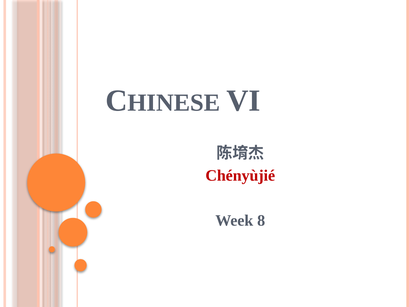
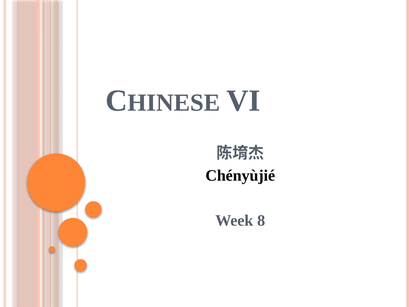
Chényùjié colour: red -> black (240, 176)
